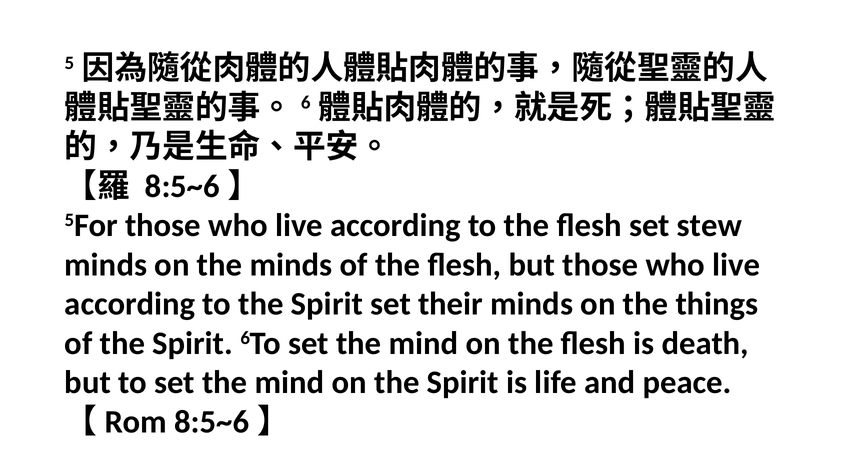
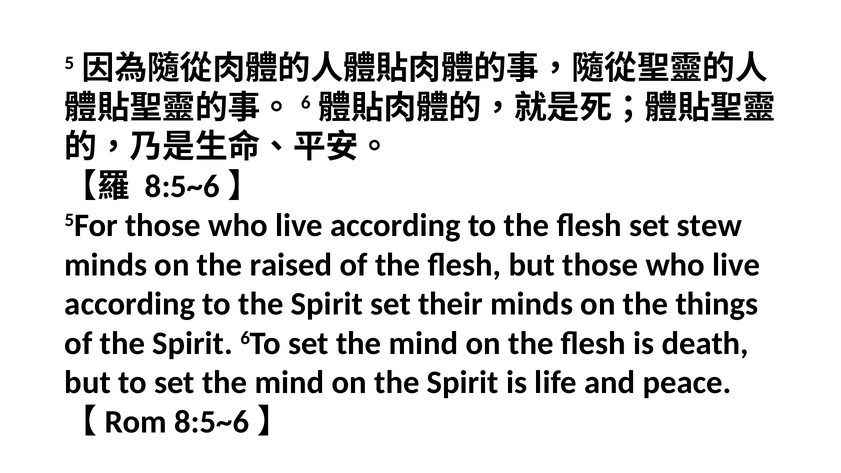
the minds: minds -> raised (291, 265)
